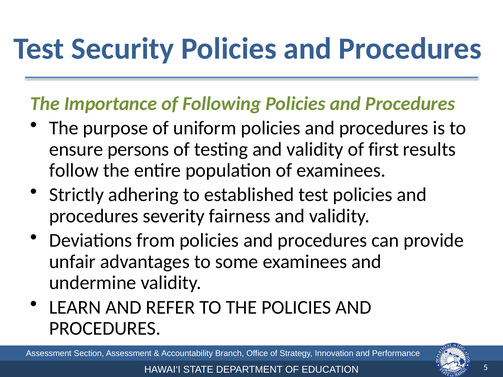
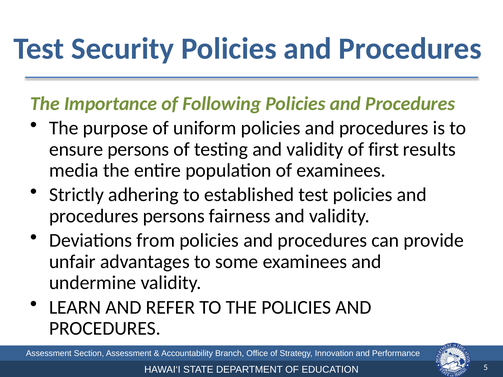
follow: follow -> media (74, 170)
procedures severity: severity -> persons (174, 216)
